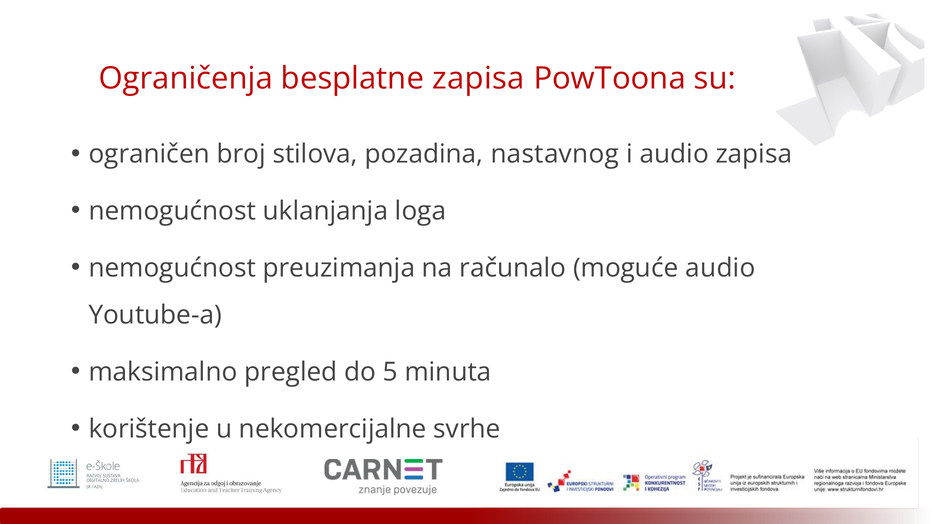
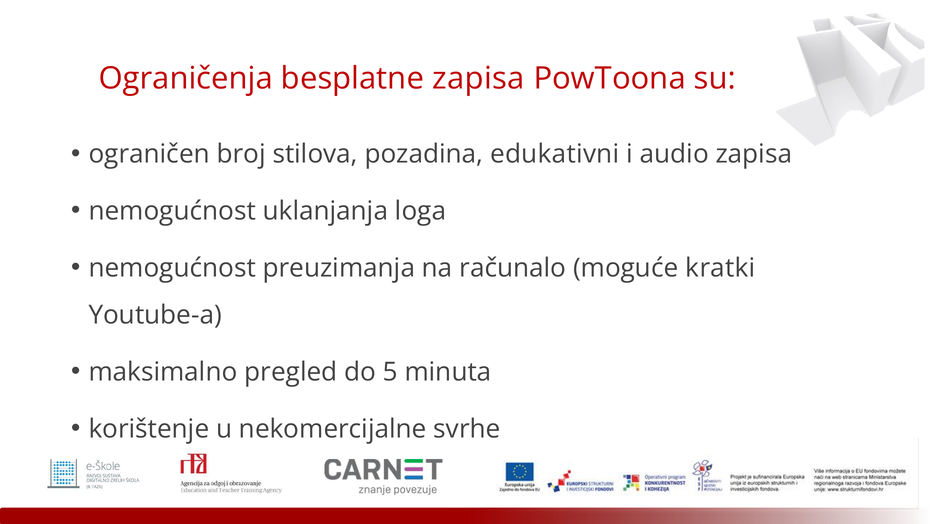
nastavnog: nastavnog -> edukativni (555, 154)
moguće audio: audio -> kratki (721, 268)
